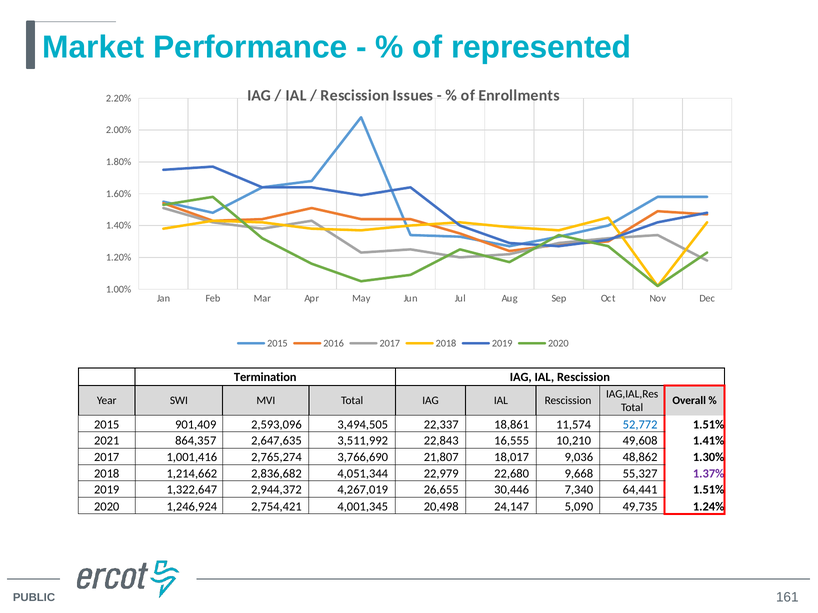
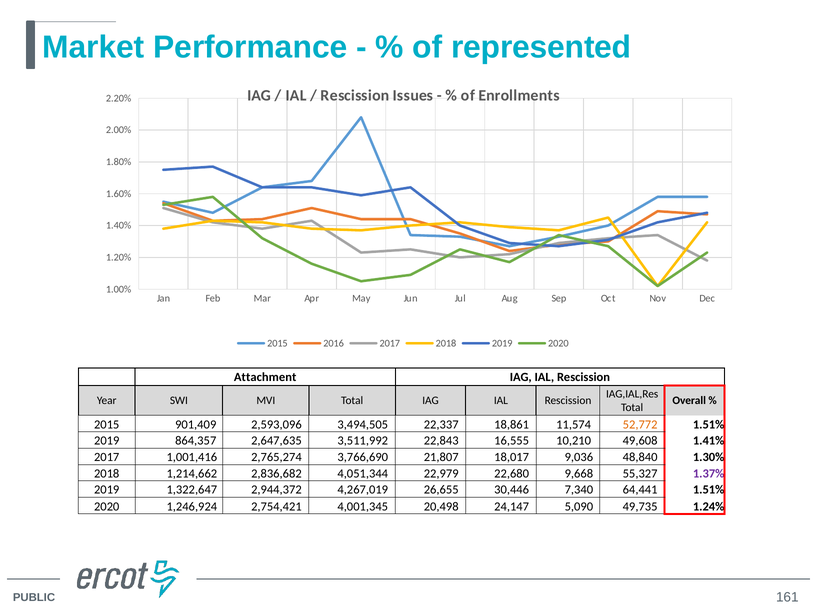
Termination: Termination -> Attachment (265, 377)
52,772 colour: blue -> orange (640, 425)
2021: 2021 -> 2019 (107, 441)
48,862: 48,862 -> 48,840 (640, 457)
